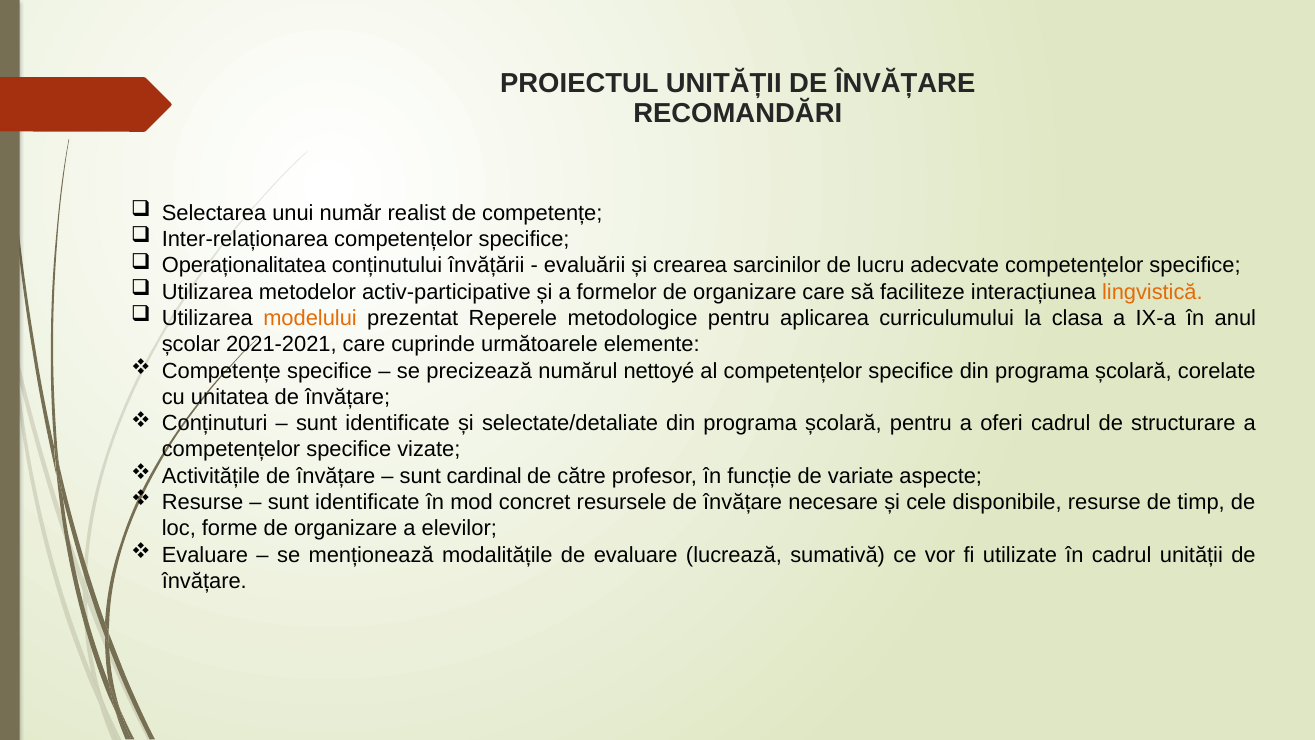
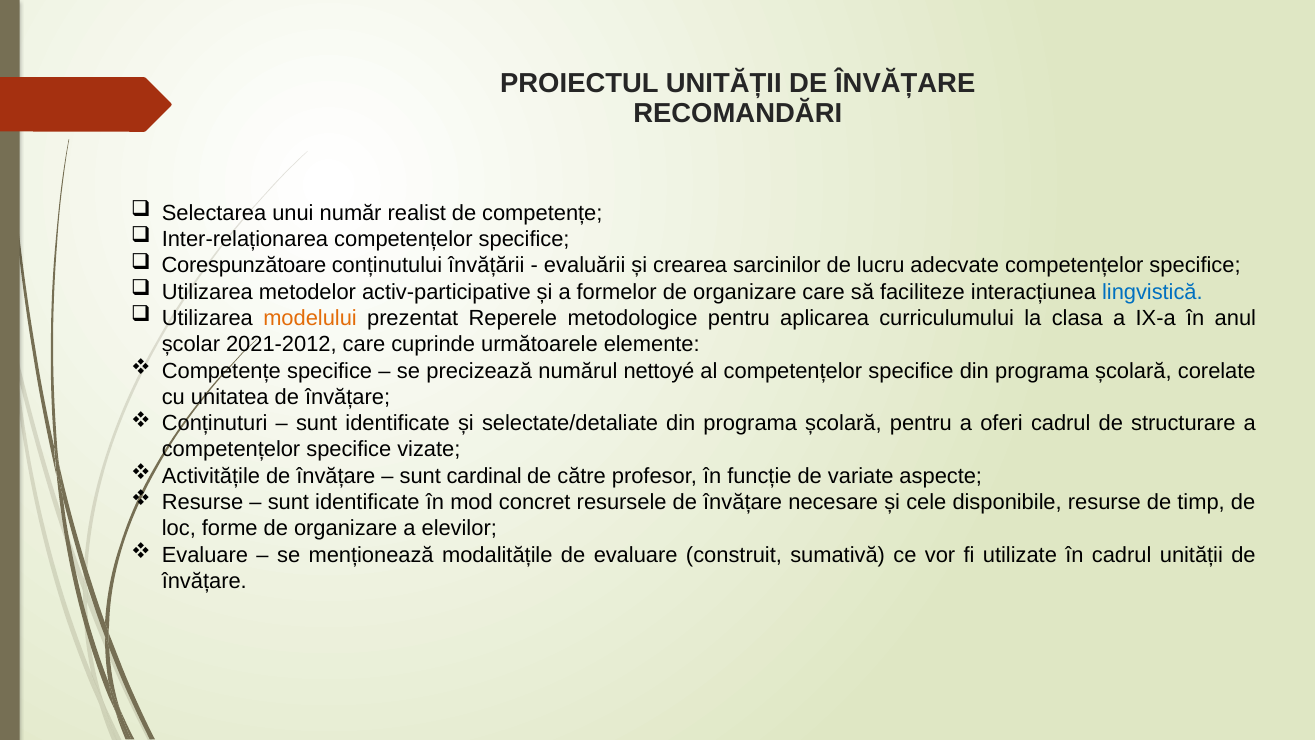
Operaționalitatea: Operaționalitatea -> Corespunzătoare (244, 266)
lingvistică colour: orange -> blue (1152, 292)
2021-2021: 2021-2021 -> 2021-2012 (281, 344)
lucrează: lucrează -> construit (734, 555)
